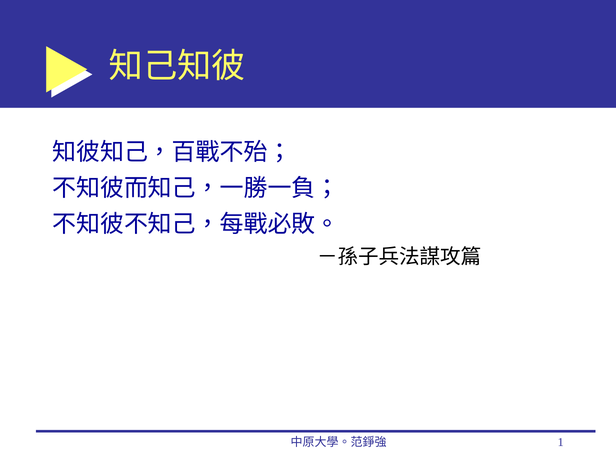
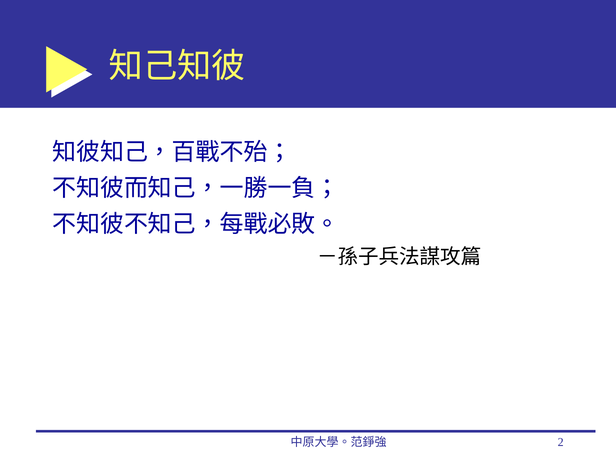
1: 1 -> 2 (561, 442)
